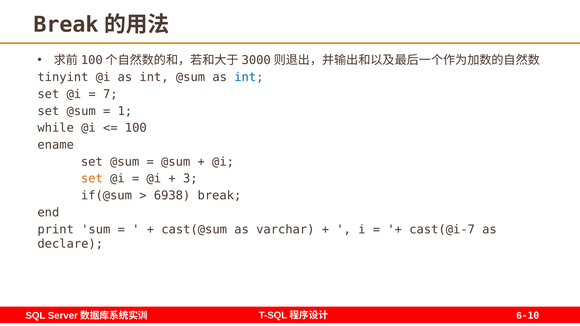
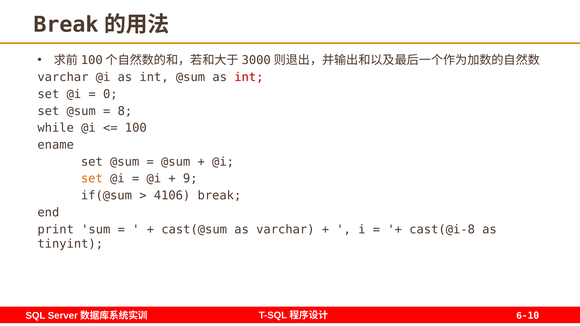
tinyint: tinyint -> varchar (63, 77)
int colour: blue -> red (249, 77)
7: 7 -> 0 (110, 94)
1: 1 -> 8 (125, 111)
3: 3 -> 9 (190, 179)
6938: 6938 -> 4106 (172, 196)
cast(@i-7: cast(@i-7 -> cast(@i-8 (442, 230)
declare: declare -> tinyint (70, 244)
